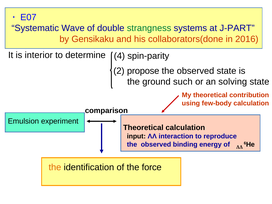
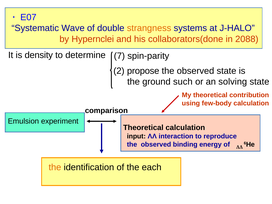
strangness colour: green -> orange (149, 28)
J-PART: J-PART -> J-HALO (237, 28)
Gensikaku: Gensikaku -> Hypernclei (93, 39)
2016: 2016 -> 2088 (247, 39)
interior: interior -> density (39, 55)
4: 4 -> 7 (119, 56)
force: force -> each (152, 167)
